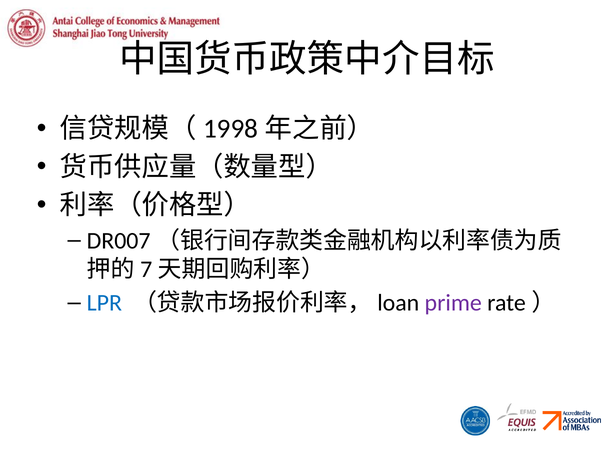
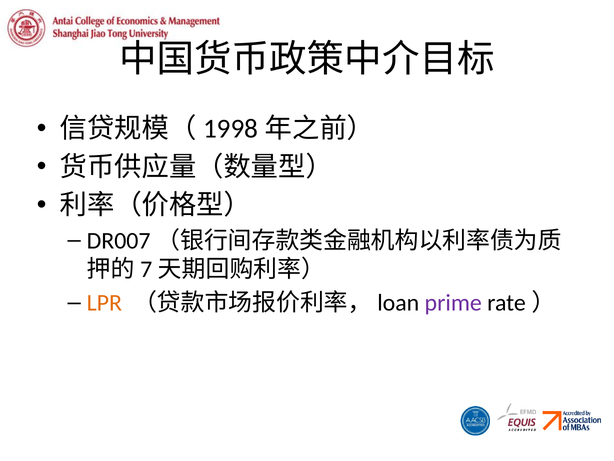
LPR colour: blue -> orange (104, 303)
